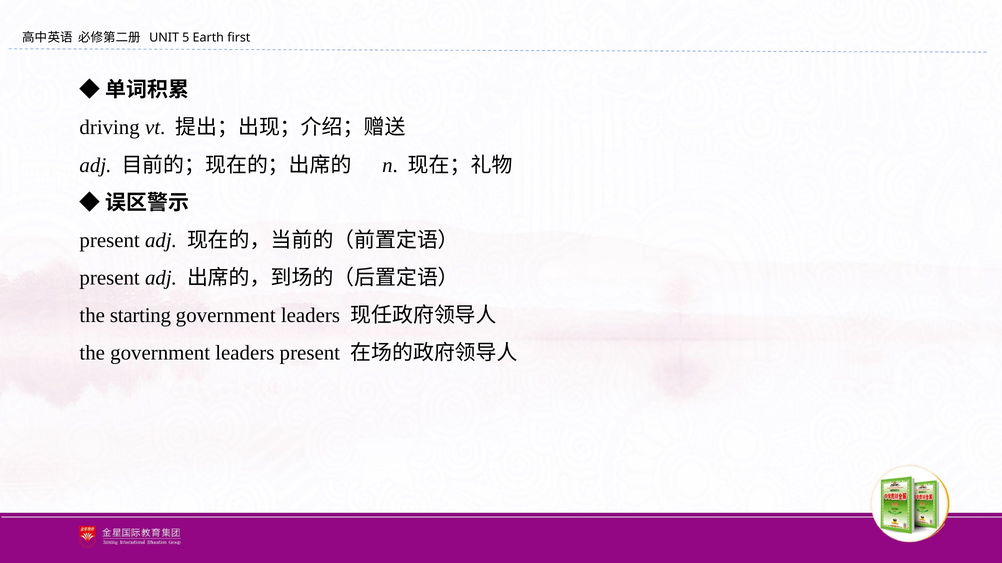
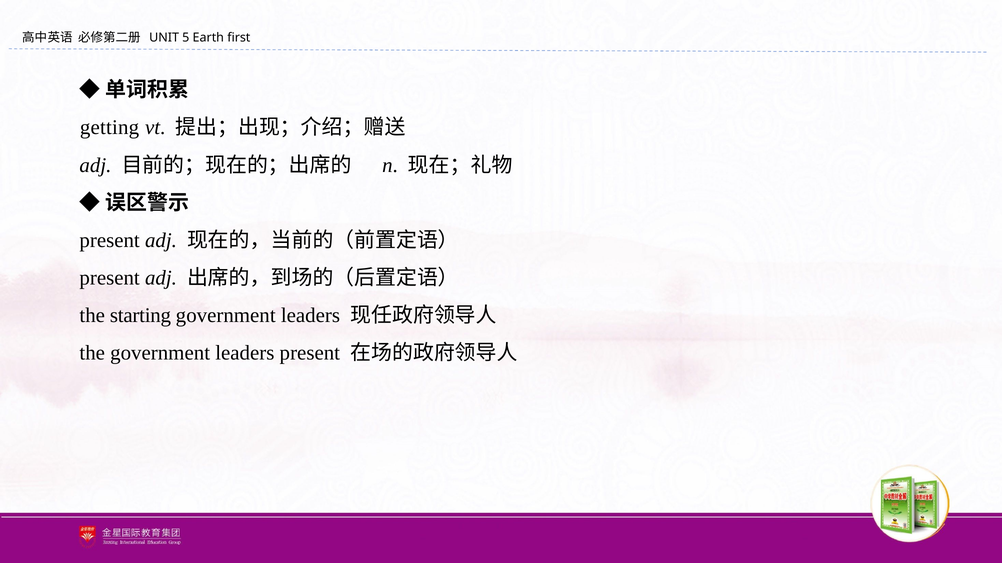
driving: driving -> getting (110, 128)
